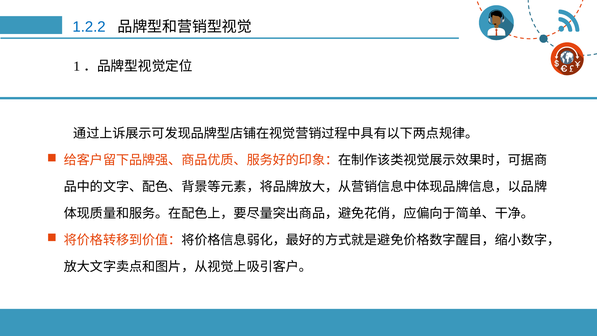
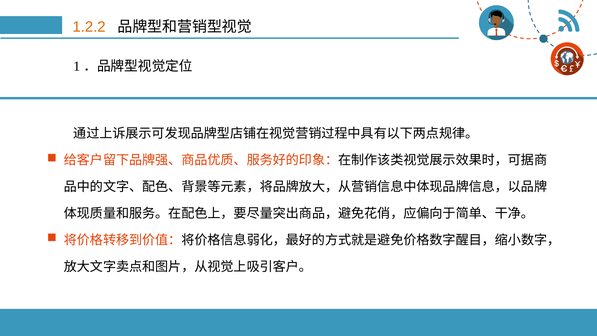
1.2.2 colour: blue -> orange (89, 27)
